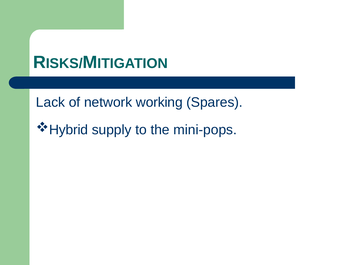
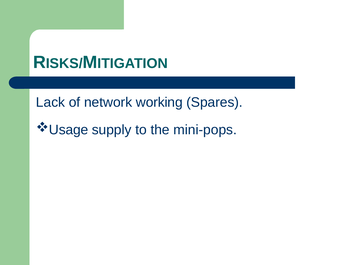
Hybrid: Hybrid -> Usage (69, 130)
